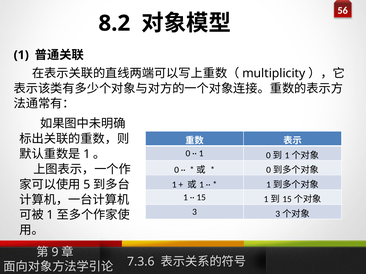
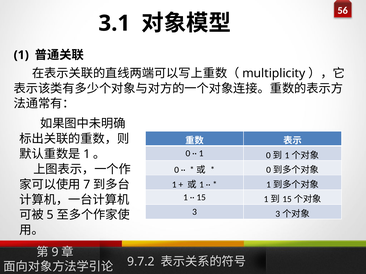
8.2: 8.2 -> 3.1 (114, 23)
5: 5 -> 7 (87, 185)
1: 1 -> 5 (50, 215)
7.3.6: 7.3.6 -> 9.7.2 (141, 262)
